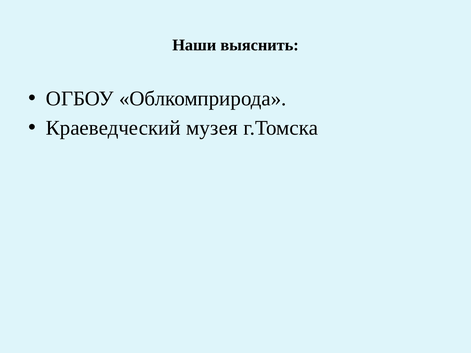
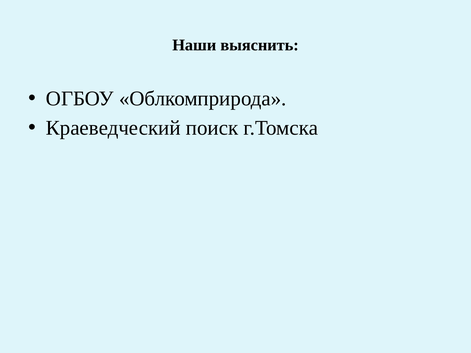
музея: музея -> поиск (212, 128)
